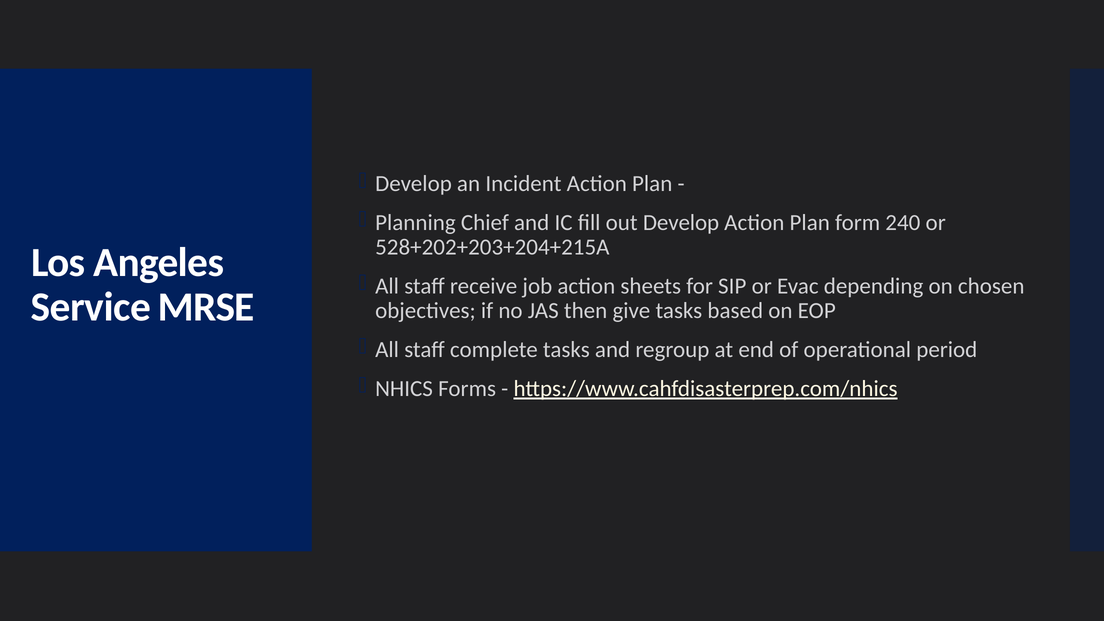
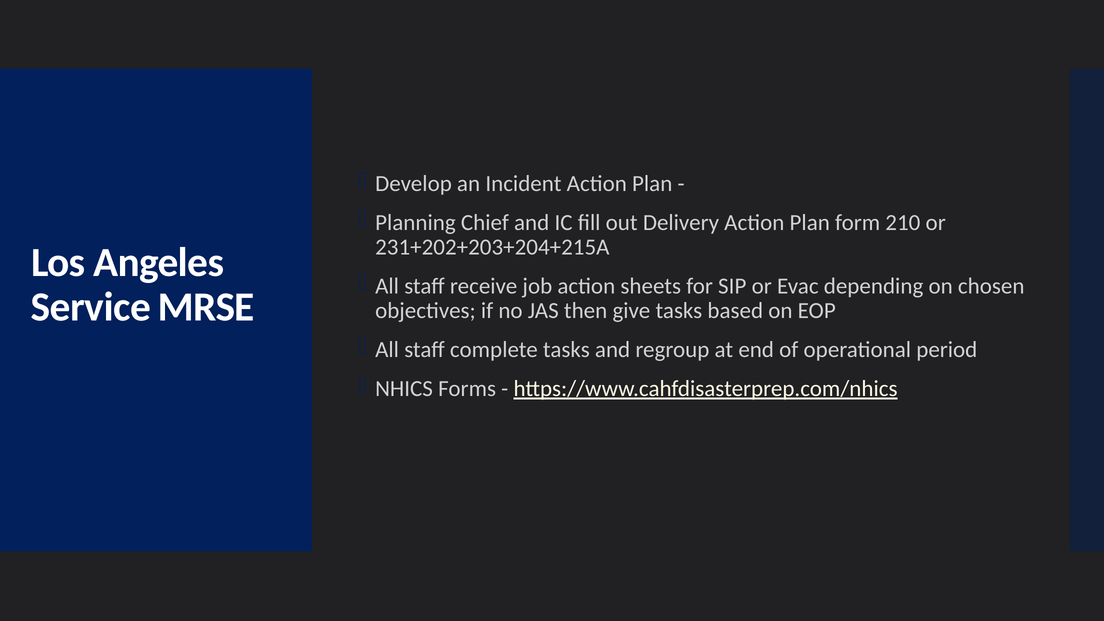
out Develop: Develop -> Delivery (681, 223)
240: 240 -> 210 (903, 223)
528+202+203+204+215A: 528+202+203+204+215A -> 231+202+203+204+215A (492, 247)
